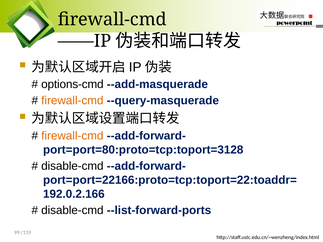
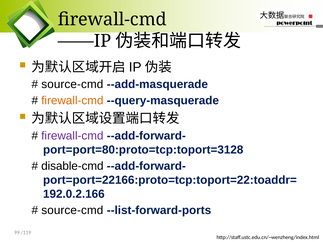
options-cmd: options-cmd -> source-cmd (72, 84)
firewall-cmd colour: orange -> purple (72, 136)
disable-cmd: disable-cmd -> source-cmd (72, 211)
